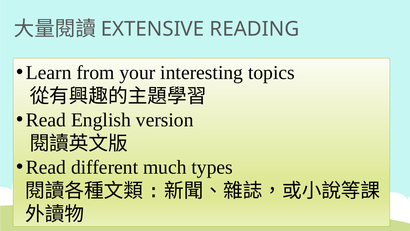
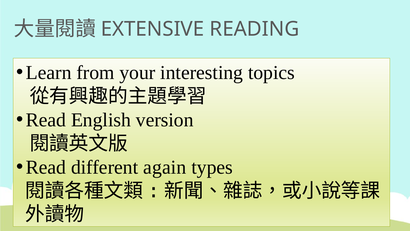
much: much -> again (165, 167)
